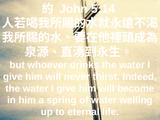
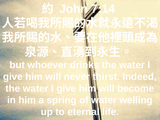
5:14: 5:14 -> 7:14 (103, 9)
